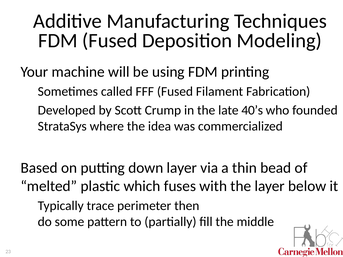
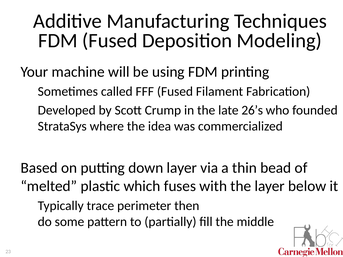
40’s: 40’s -> 26’s (252, 110)
